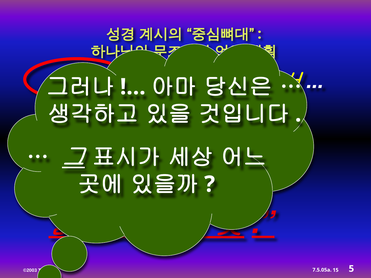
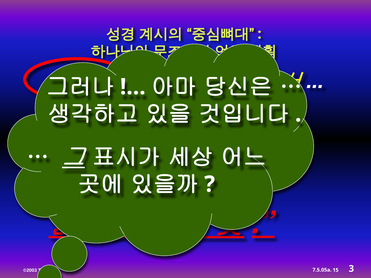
5: 5 -> 3 (351, 269)
